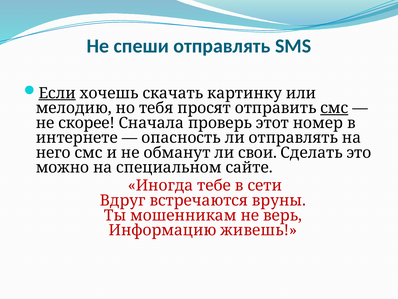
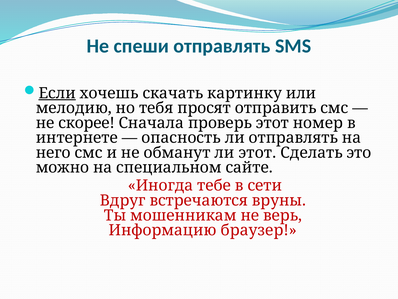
смс underline: present -> none (334, 108)
ли свои: свои -> этот (257, 152)
живешь: живешь -> браузер (259, 230)
